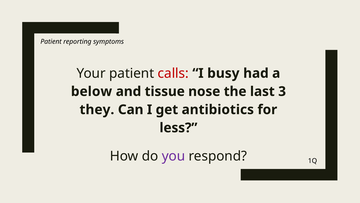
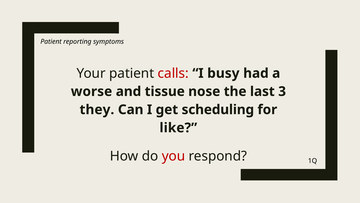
below: below -> worse (92, 91)
antibiotics: antibiotics -> scheduling (218, 109)
less: less -> like (178, 128)
you colour: purple -> red (173, 156)
